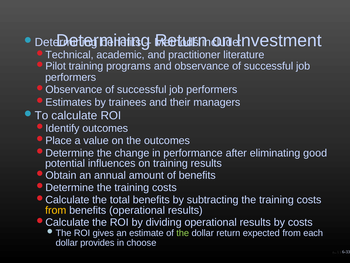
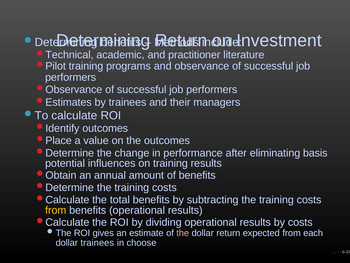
good: good -> basis (315, 153)
the colour: light green -> pink (183, 233)
dollar provides: provides -> trainees (97, 242)
